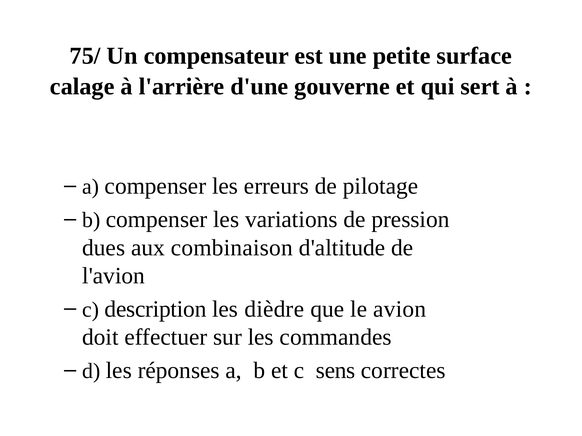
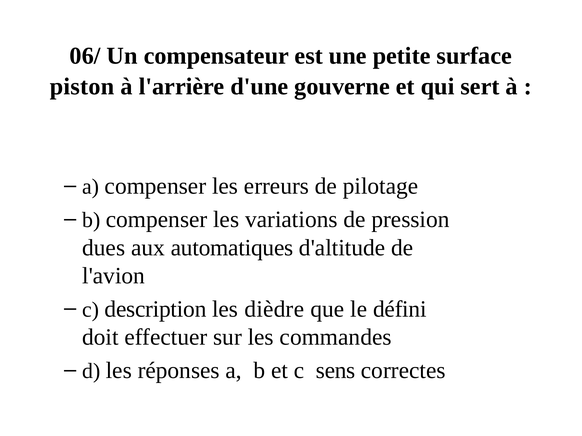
75/: 75/ -> 06/ (85, 56)
calage: calage -> piston (82, 87)
combinaison: combinaison -> automatiques (232, 248)
avion: avion -> défini (400, 309)
